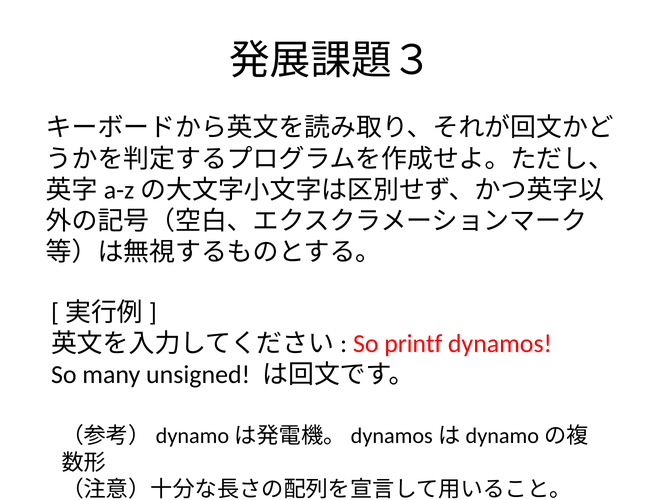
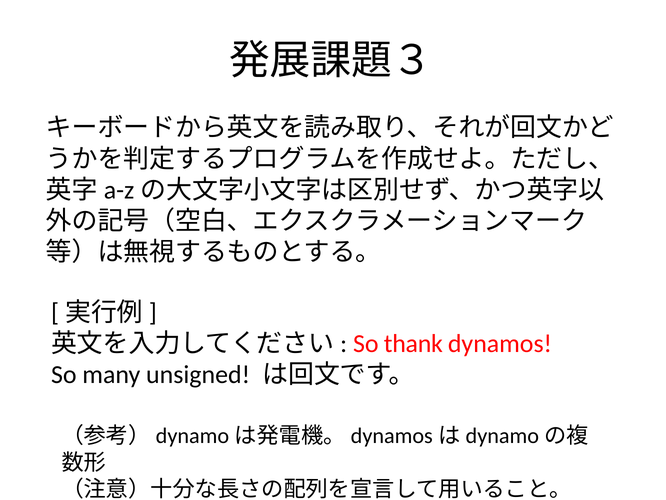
printf: printf -> thank (413, 343)
